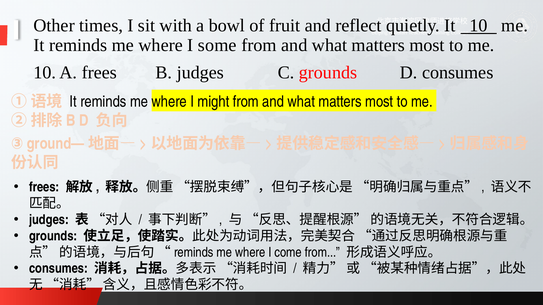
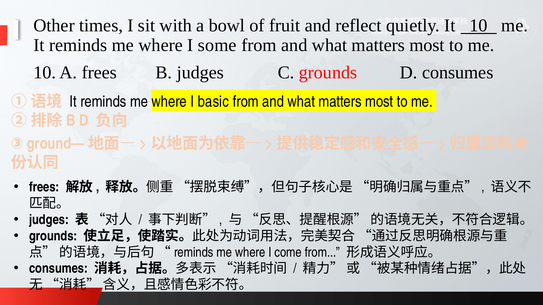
might: might -> basic (213, 102)
